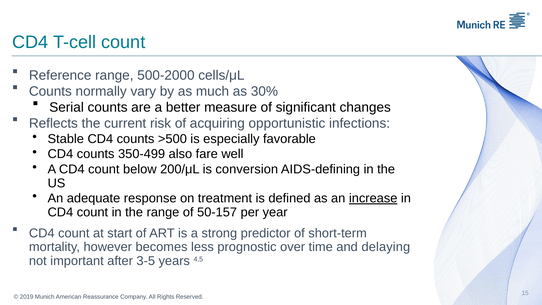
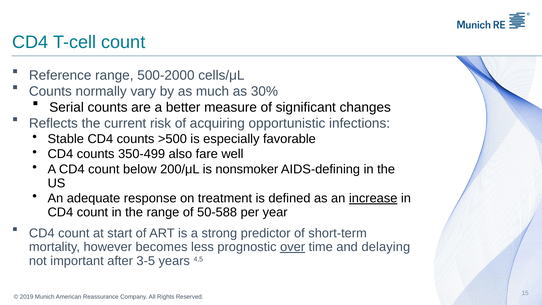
conversion: conversion -> nonsmoker (247, 169)
50-157: 50-157 -> 50-588 (217, 212)
over underline: none -> present (293, 247)
